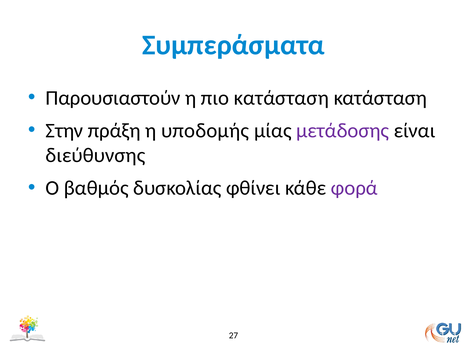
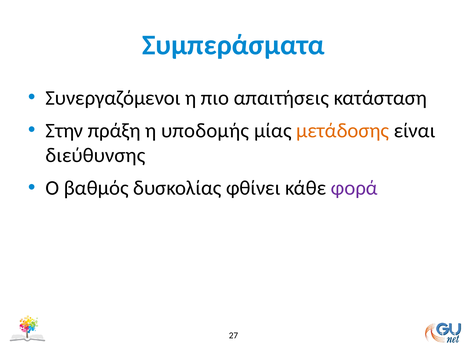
Παρουσιαστούν: Παρουσιαστούν -> Συνεργαζόμενοι (113, 98)
πιο κατάσταση: κατάσταση -> απαιτήσεις (281, 98)
μετάδοσης colour: purple -> orange (343, 131)
